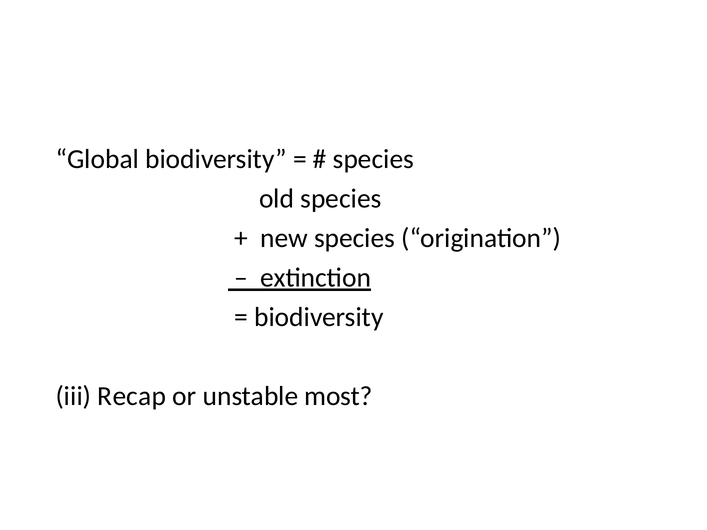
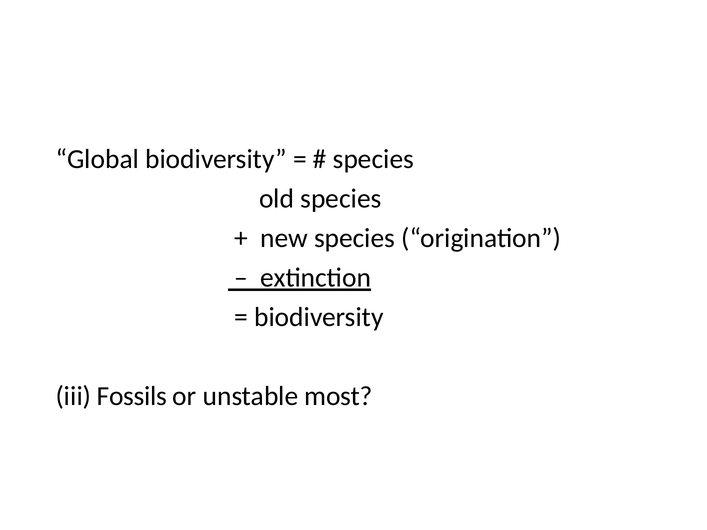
Recap: Recap -> Fossils (132, 397)
